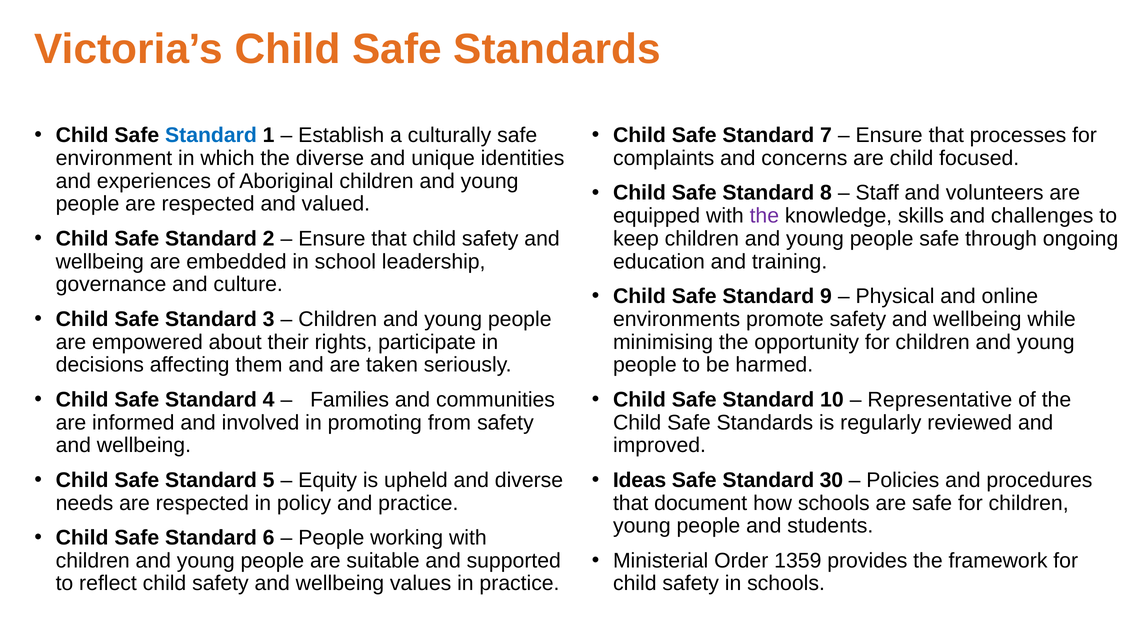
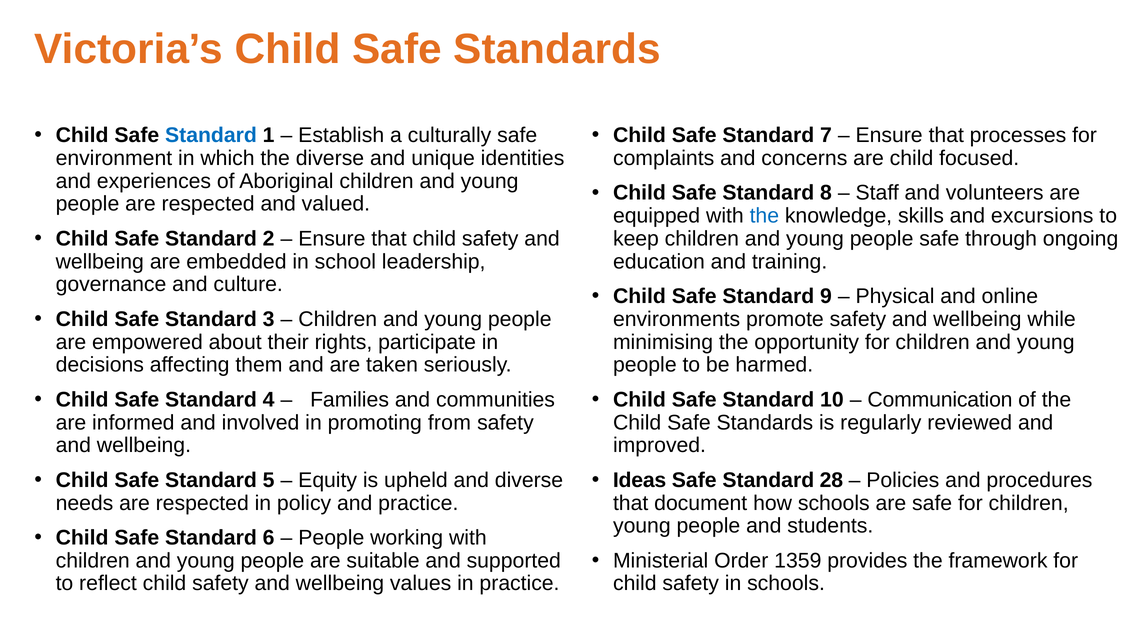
the colour: purple -> blue (764, 216)
challenges: challenges -> excursions (1042, 216)
Representative: Representative -> Communication (940, 400)
30: 30 -> 28 (831, 480)
